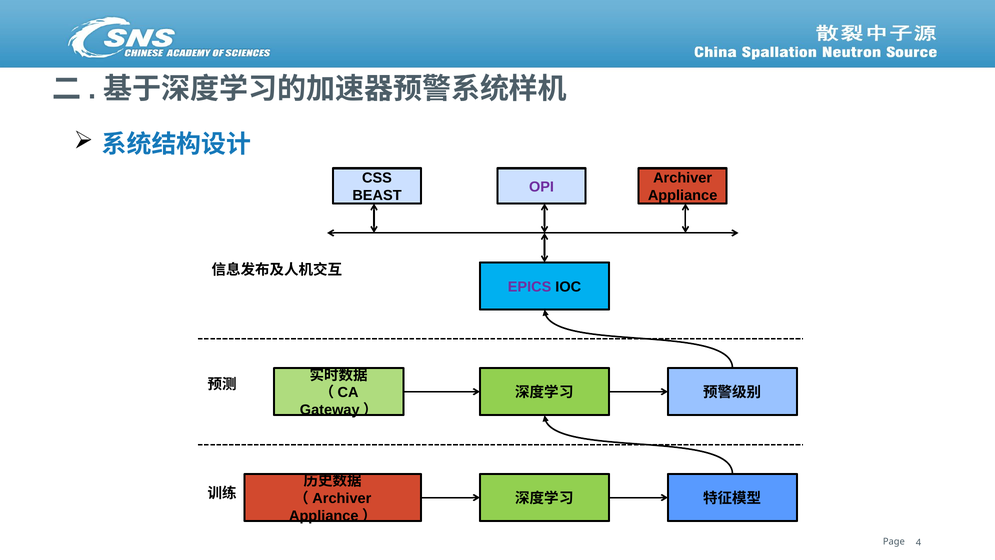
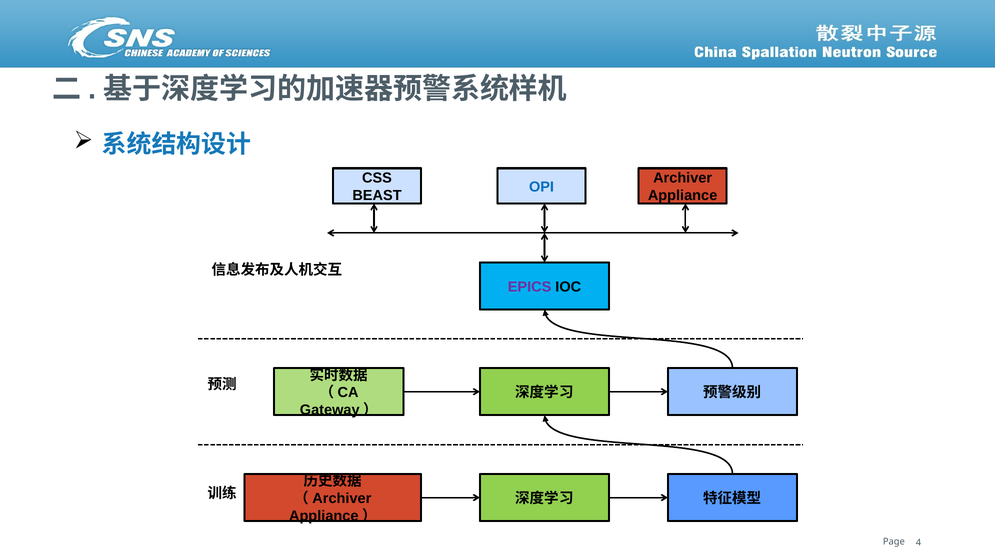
OPI colour: purple -> blue (542, 187)
